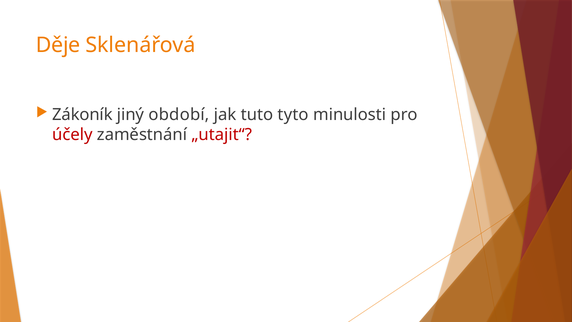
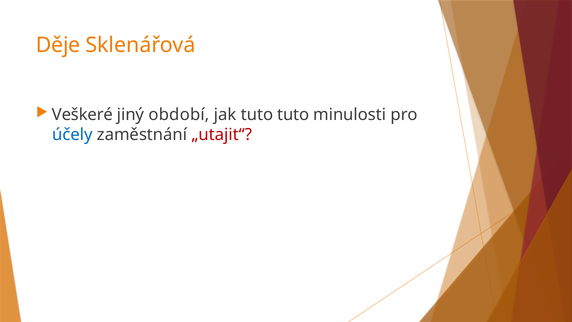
Zákoník: Zákoník -> Veškeré (82, 115)
tuto tyto: tyto -> tuto (293, 115)
účely colour: red -> blue (72, 135)
